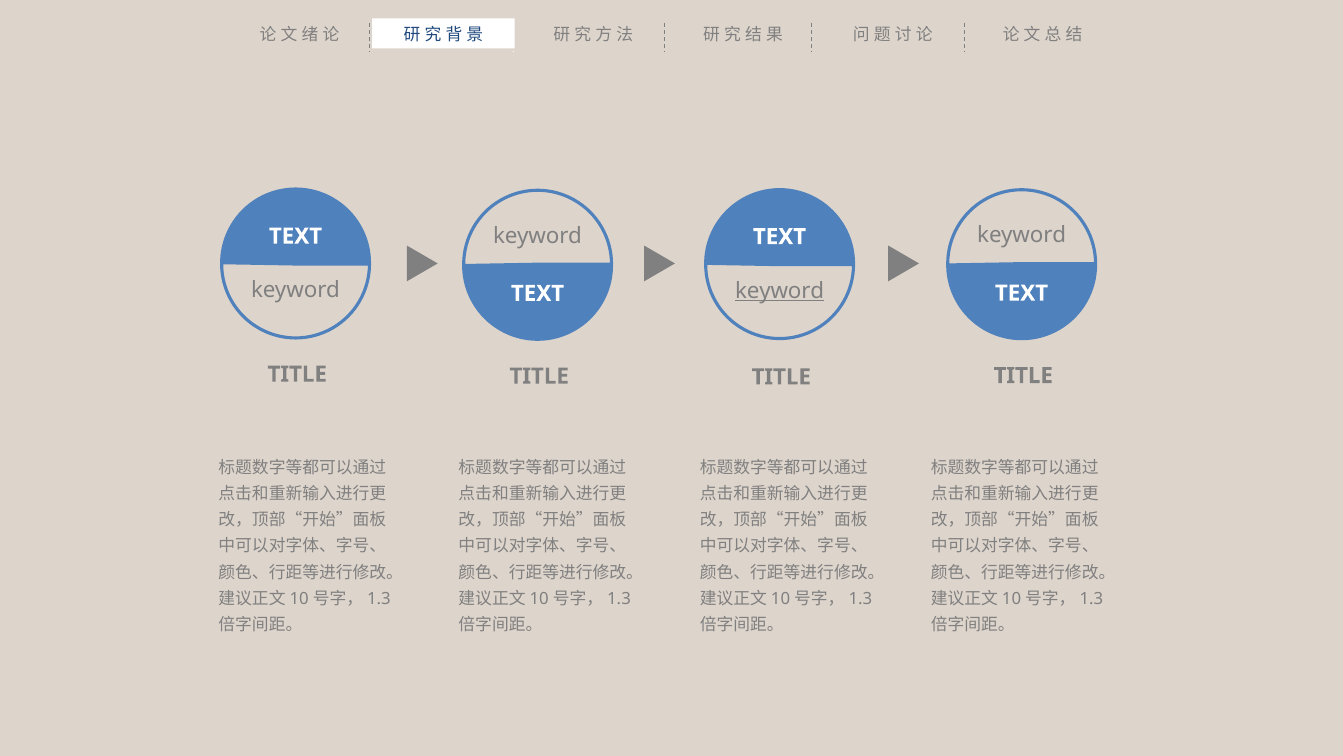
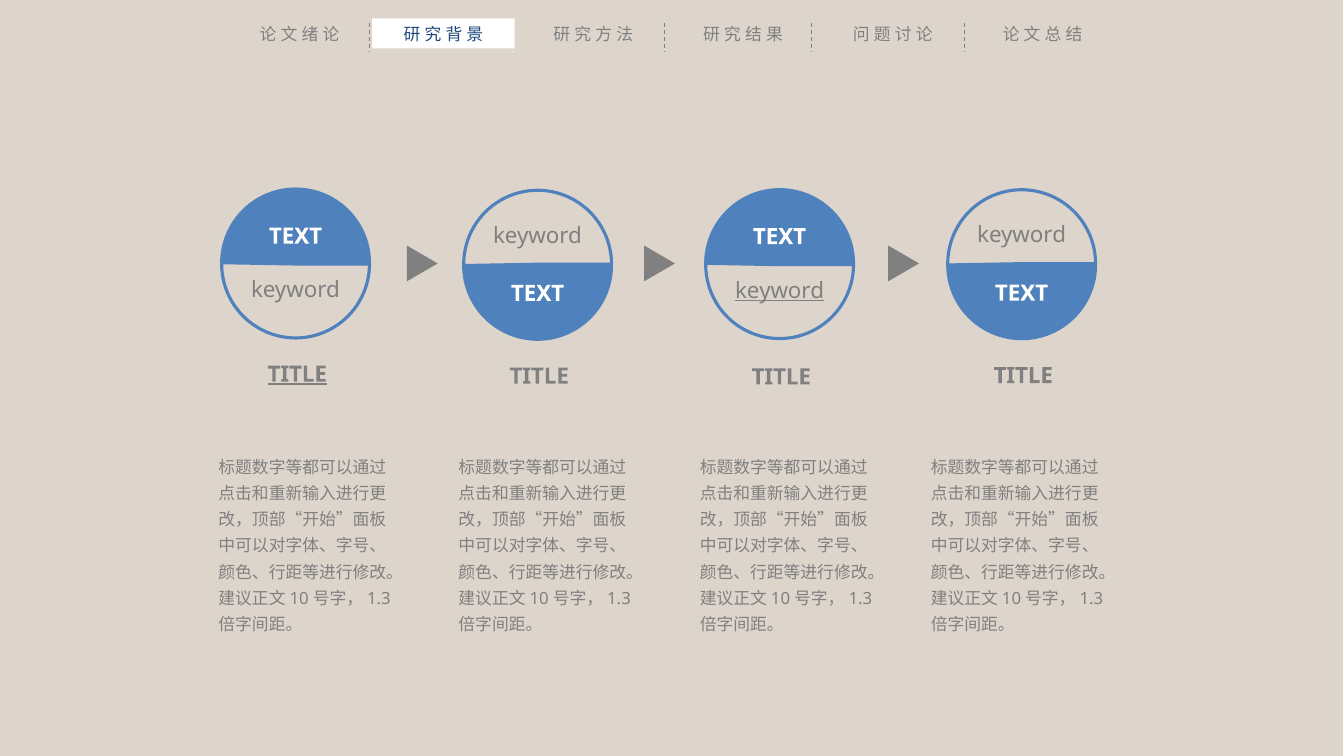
TITLE underline: none -> present (297, 374)
